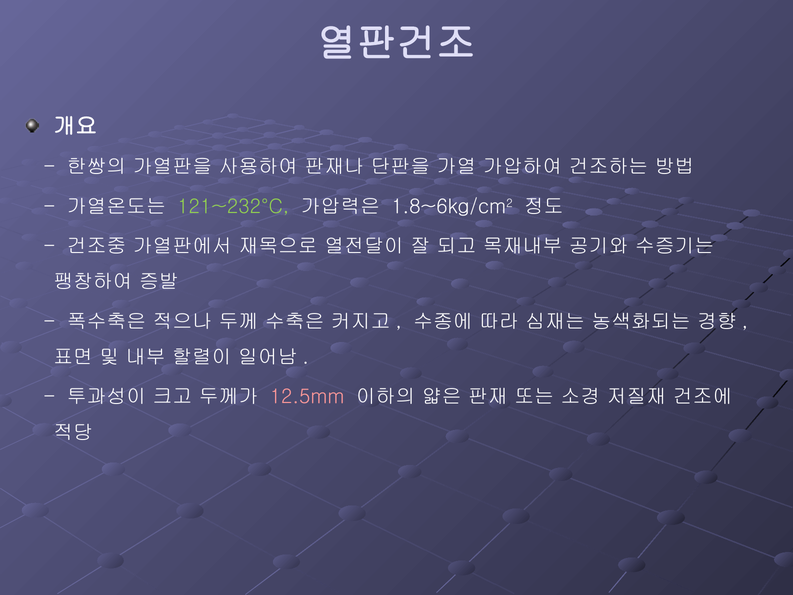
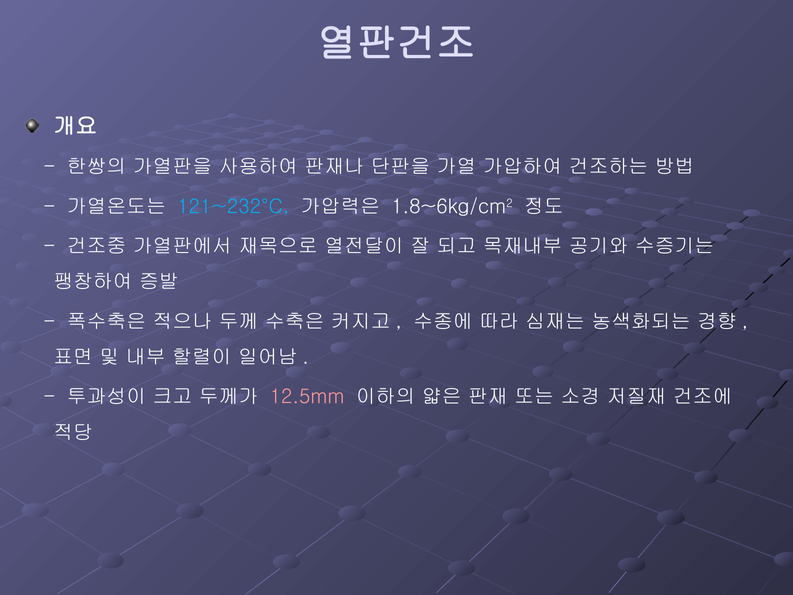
121~232°C colour: light green -> light blue (233, 206)
